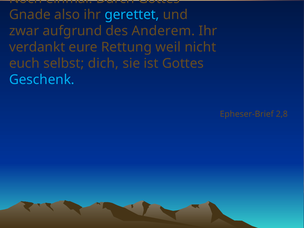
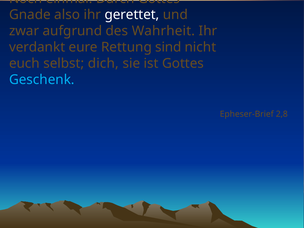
gerettet colour: light blue -> white (132, 15)
Anderem: Anderem -> Wahrheit (163, 31)
weil: weil -> sind (168, 47)
